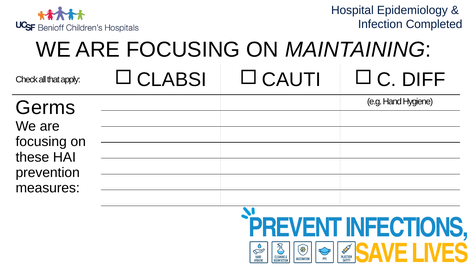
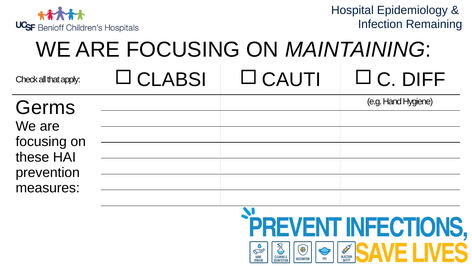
Completed: Completed -> Remaining (434, 24)
